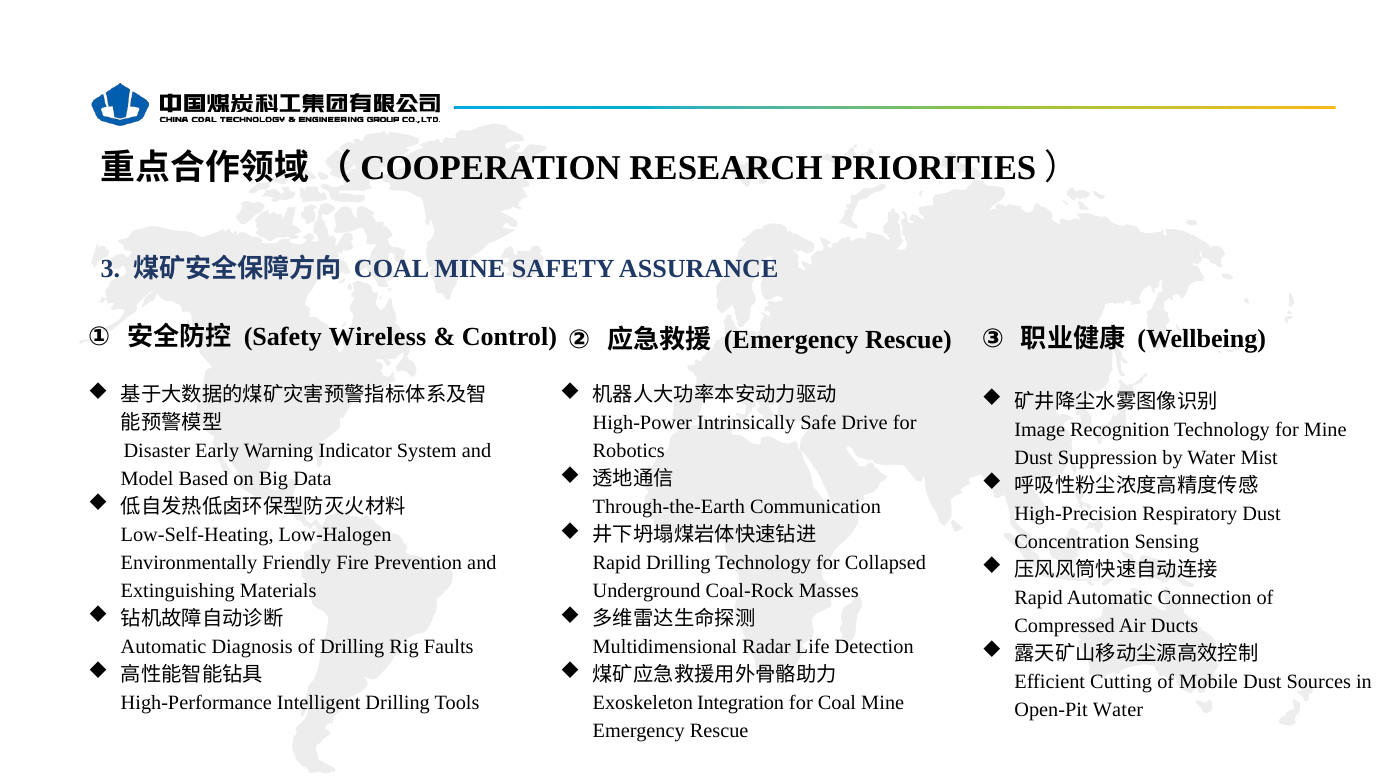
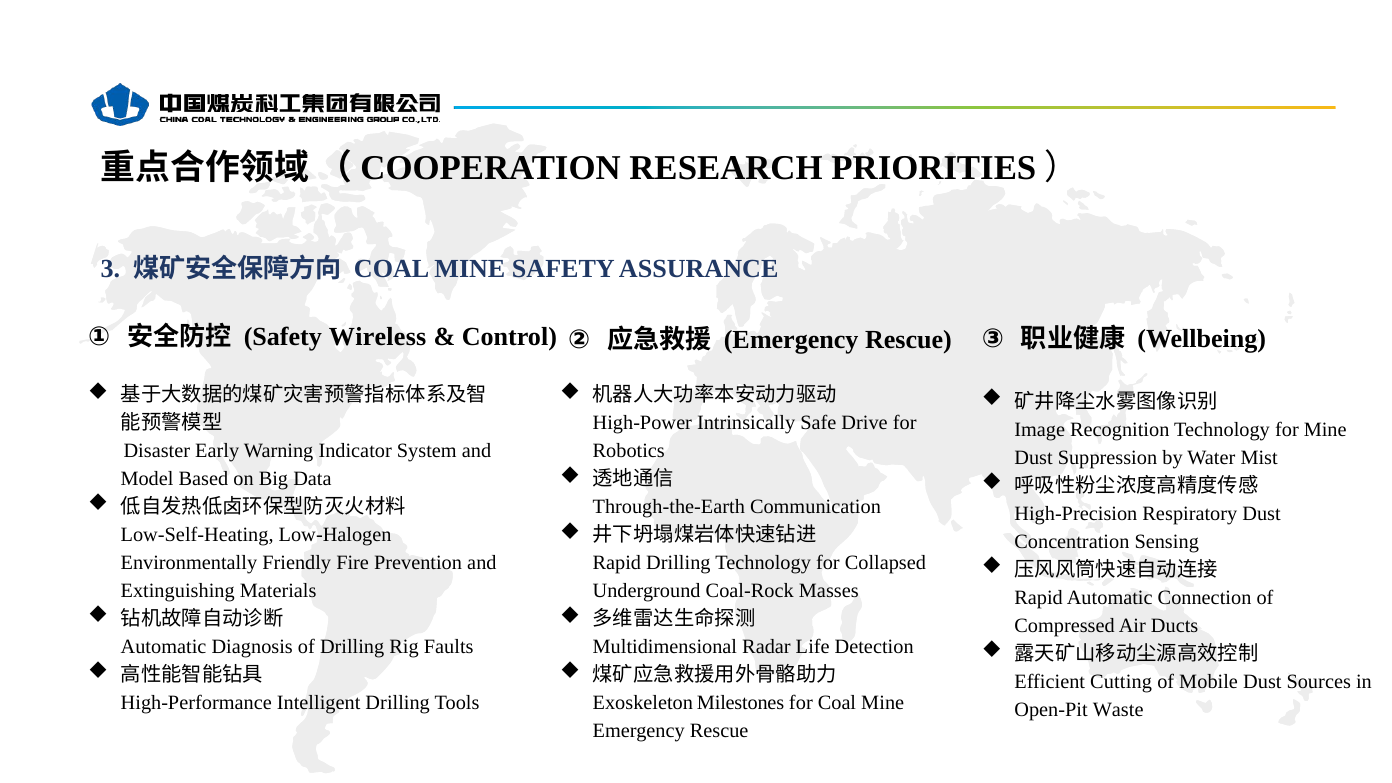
Integration: Integration -> Milestones (741, 703)
Open-Pit Water: Water -> Waste (1118, 709)
